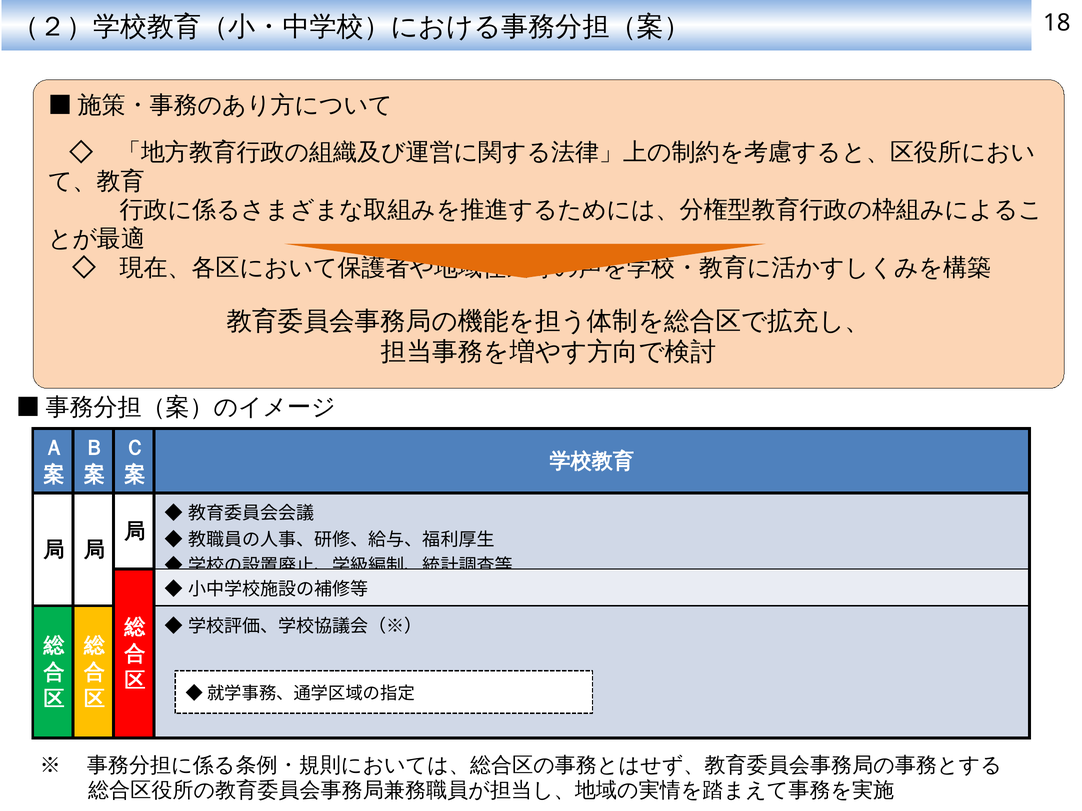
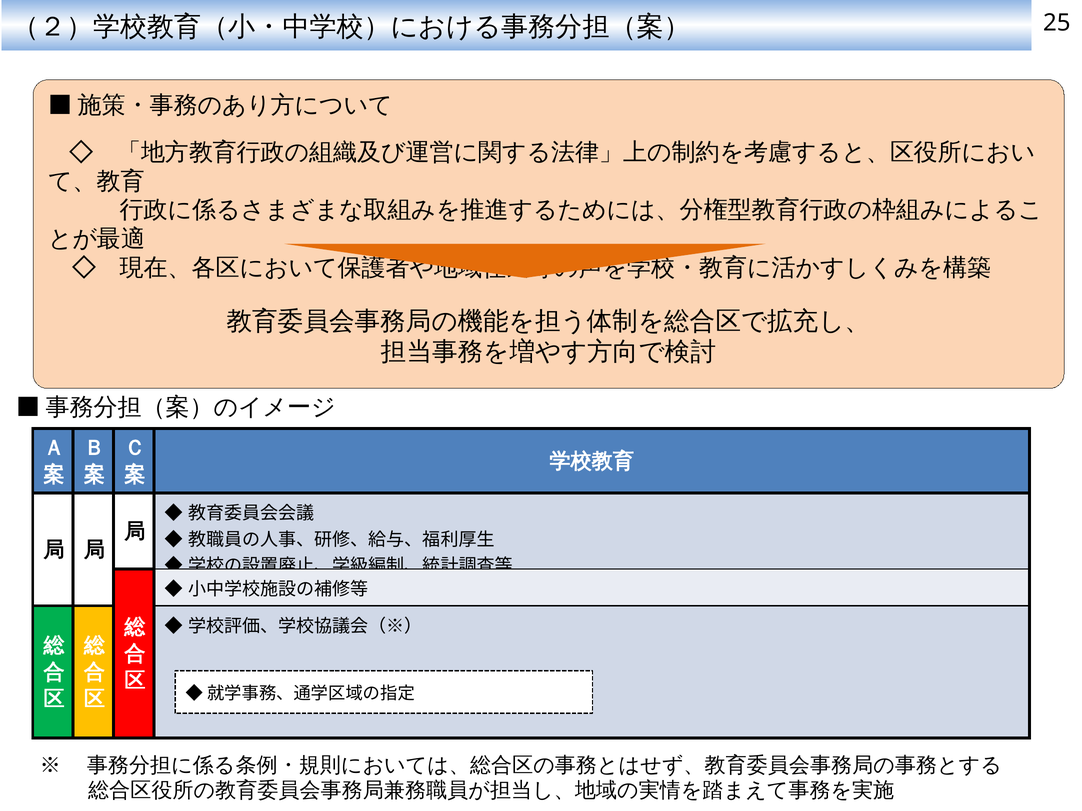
18: 18 -> 25 (1057, 23)
